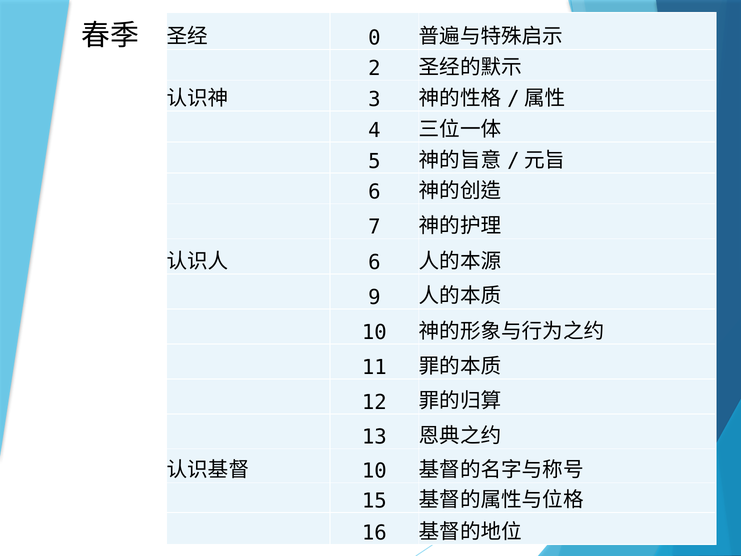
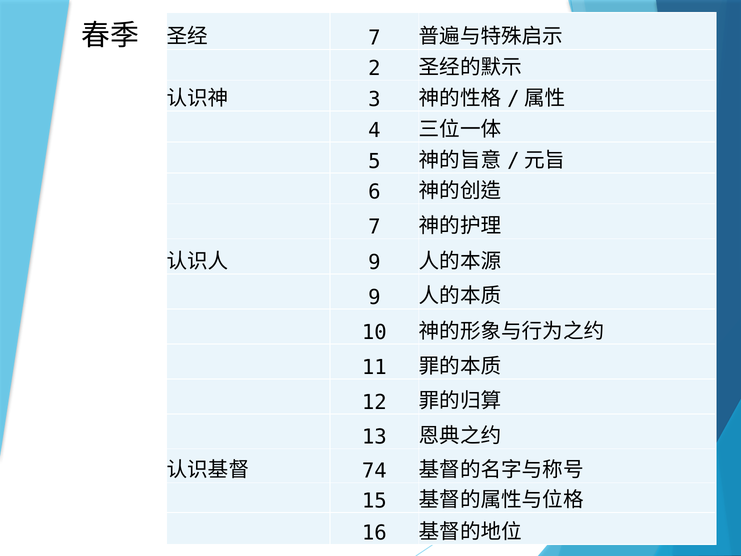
0: 0 -> 7 (374, 38)
6: 6 -> 9 (374, 262)
10: 10 -> 74 (374, 471)
